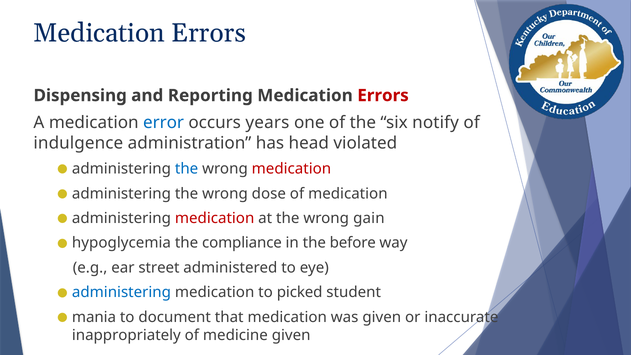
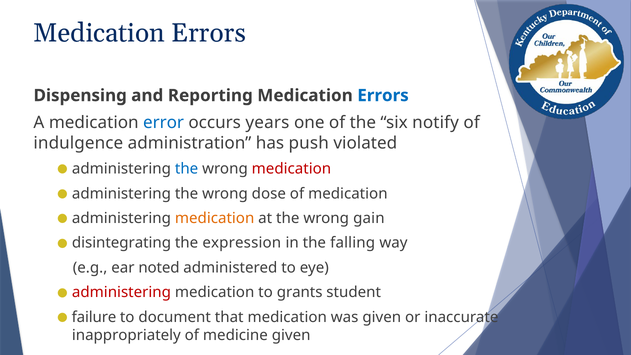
Errors colour: red -> blue (383, 95)
head: head -> push (309, 143)
medication colour: red -> orange (215, 218)
hypoglycemia: hypoglycemia -> disintegrating (122, 243)
compliance: compliance -> expression (242, 243)
before: before -> falling (353, 243)
street: street -> noted (159, 268)
administering colour: blue -> red (121, 292)
picked: picked -> grants (300, 292)
mania: mania -> failure (94, 317)
